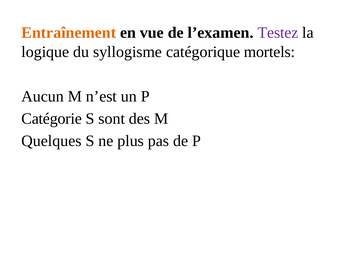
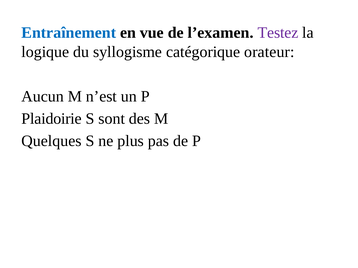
Entraînement colour: orange -> blue (69, 33)
mortels: mortels -> orateur (269, 52)
Catégorie: Catégorie -> Plaidoirie (52, 119)
